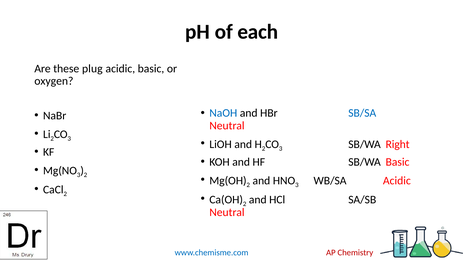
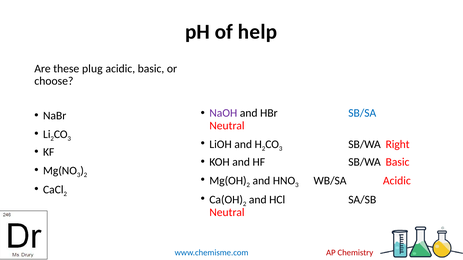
each: each -> help (258, 32)
oxygen: oxygen -> choose (54, 81)
NaOH colour: blue -> purple (223, 113)
